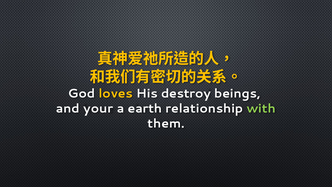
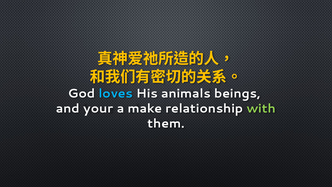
loves colour: yellow -> light blue (116, 93)
destroy: destroy -> animals (186, 93)
earth: earth -> make (145, 108)
